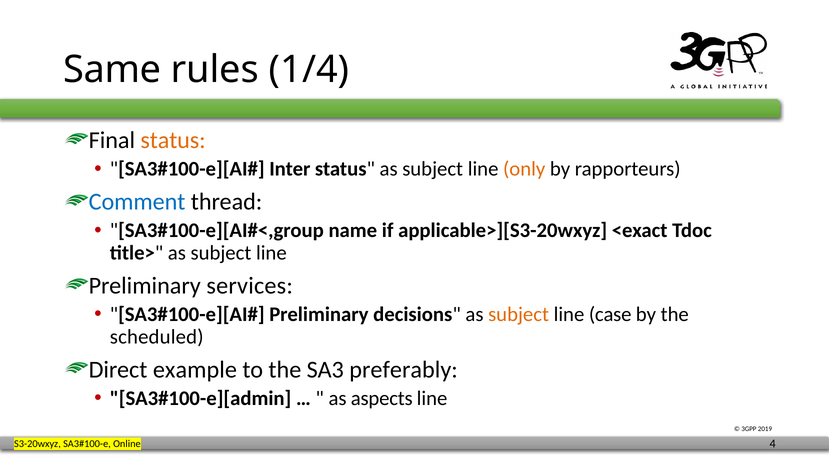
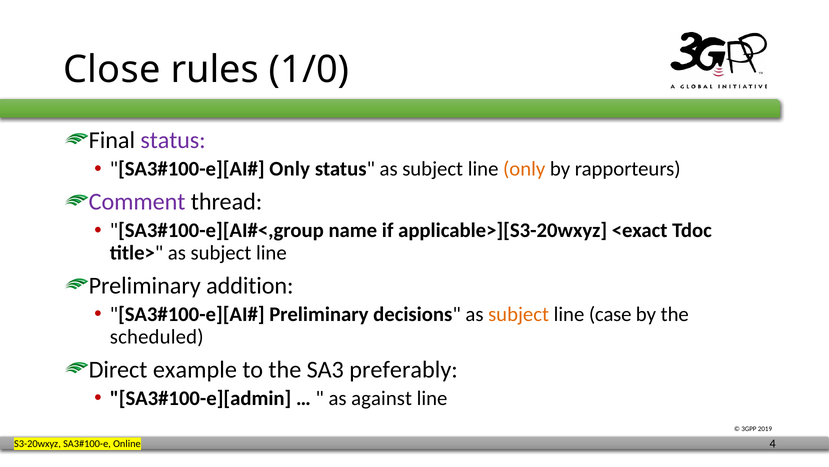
Same: Same -> Close (112, 70)
1/4: 1/4 -> 1/0 (309, 70)
status colour: orange -> purple (173, 140)
Inter: Inter -> Only (290, 169)
Comment colour: blue -> purple (137, 202)
services: services -> addition (250, 285)
aspects: aspects -> against (382, 398)
